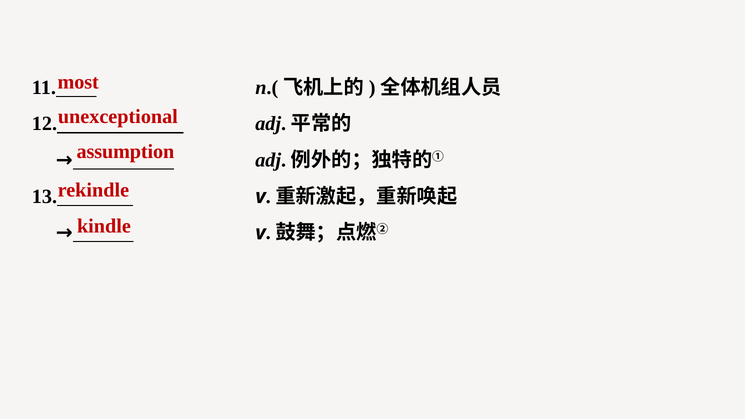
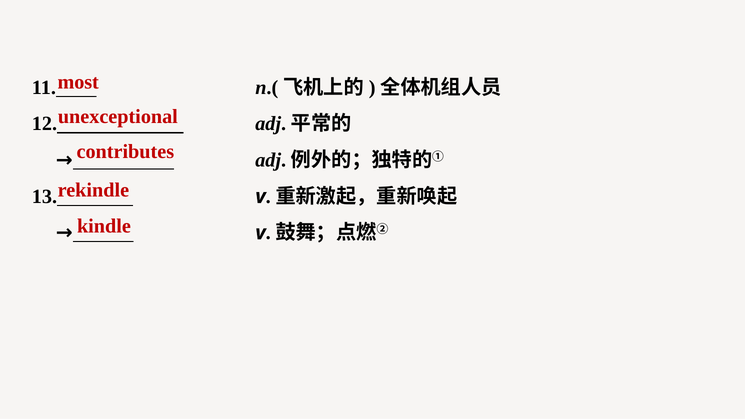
assumption: assumption -> contributes (125, 152)
